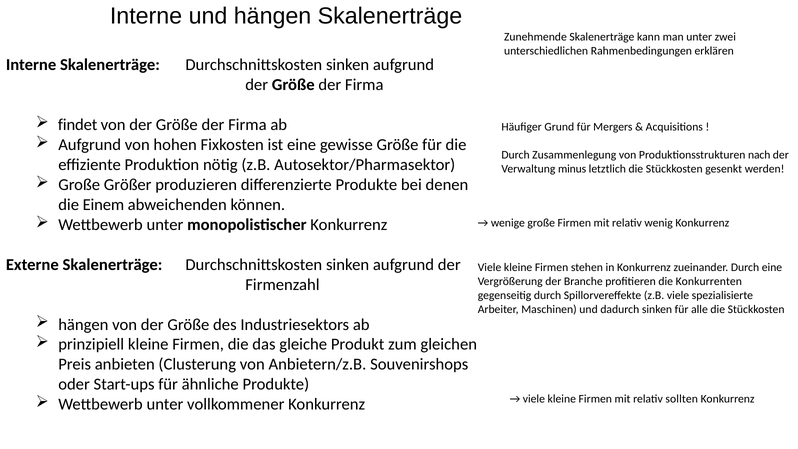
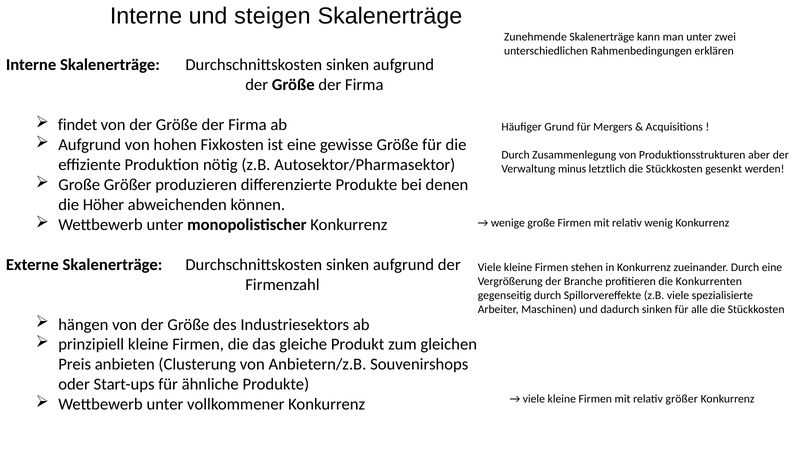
und hängen: hängen -> steigen (272, 16)
nach: nach -> aber (759, 155)
Einem: Einem -> Höher (103, 205)
relativ sollten: sollten -> größer (682, 399)
